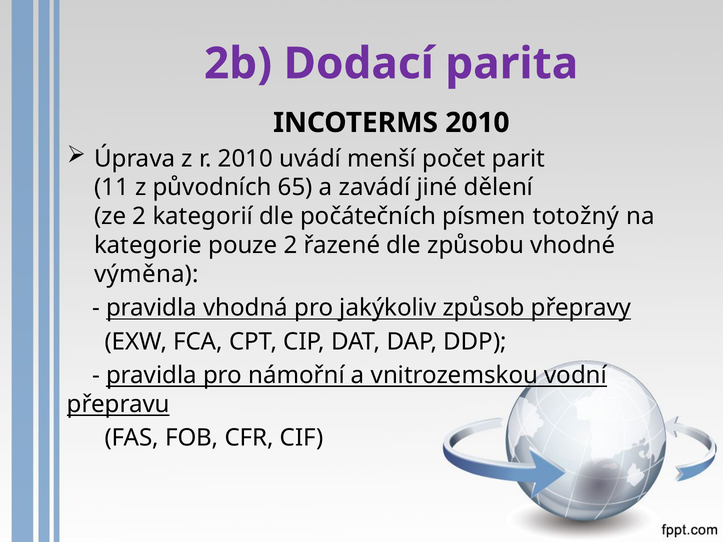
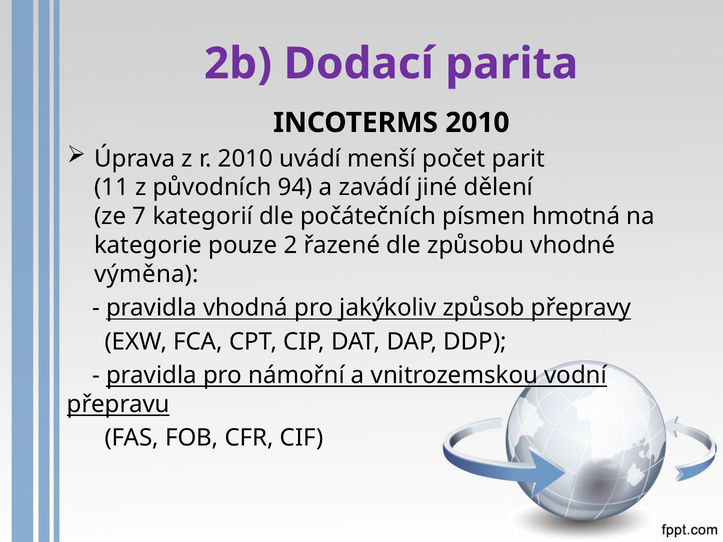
65: 65 -> 94 (295, 188)
ze 2: 2 -> 7 (139, 216)
totožný: totožný -> hmotná (576, 216)
